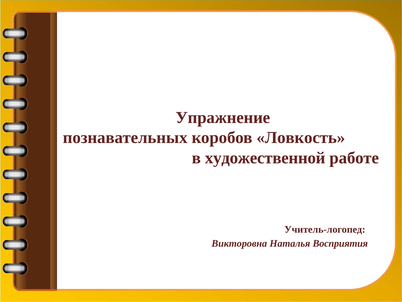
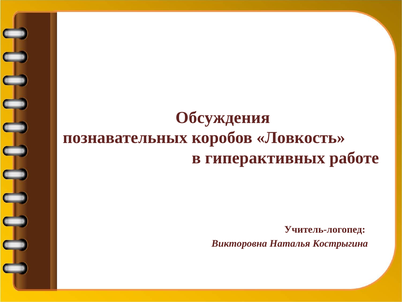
Упражнение: Упражнение -> Обсуждения (223, 117)
художественной: художественной -> гиперактивных (265, 158)
Восприятия: Восприятия -> Кострыгина (340, 243)
